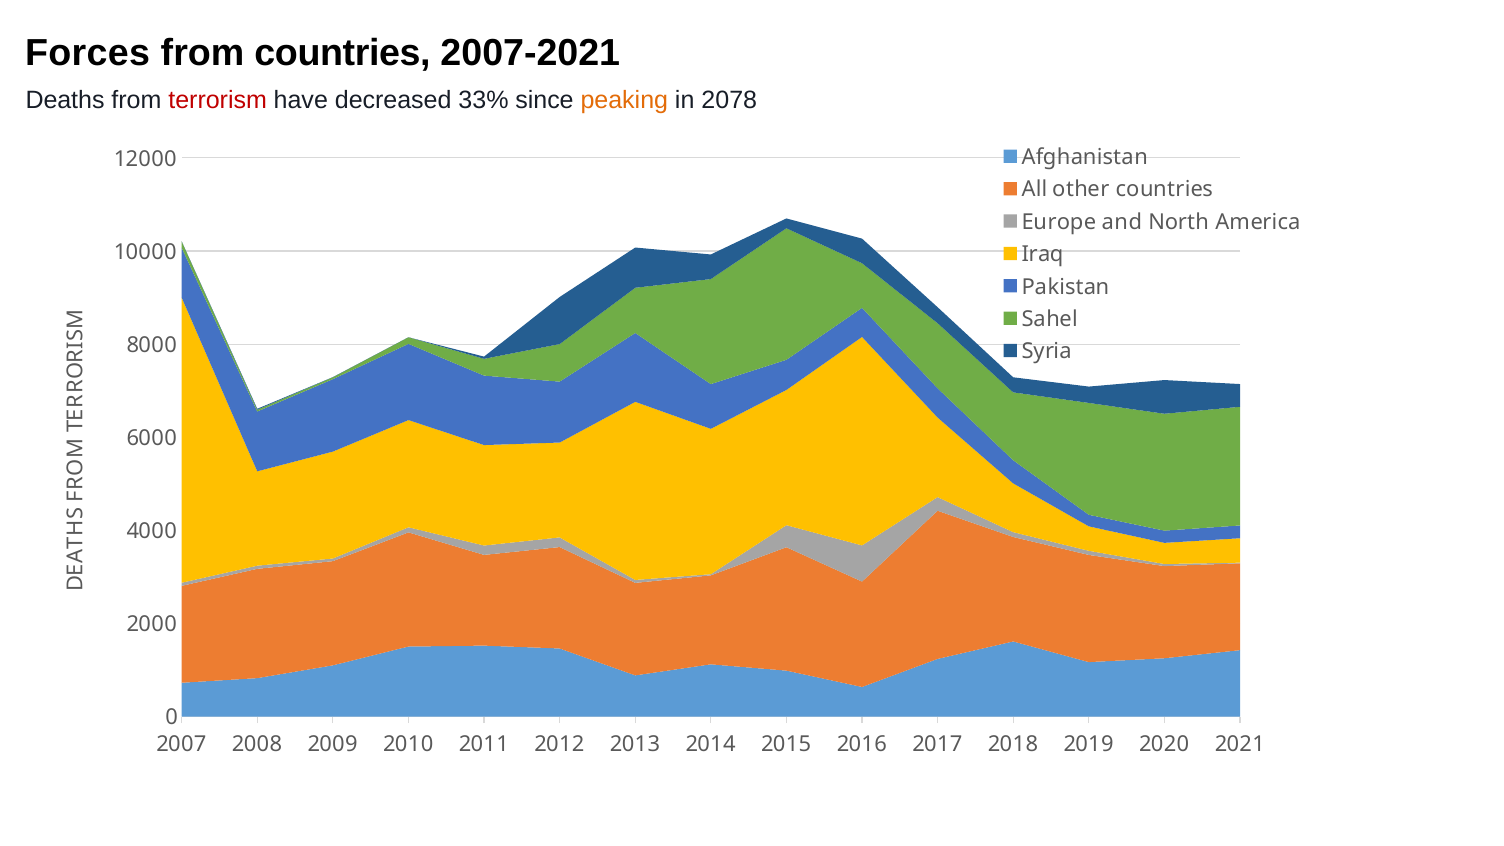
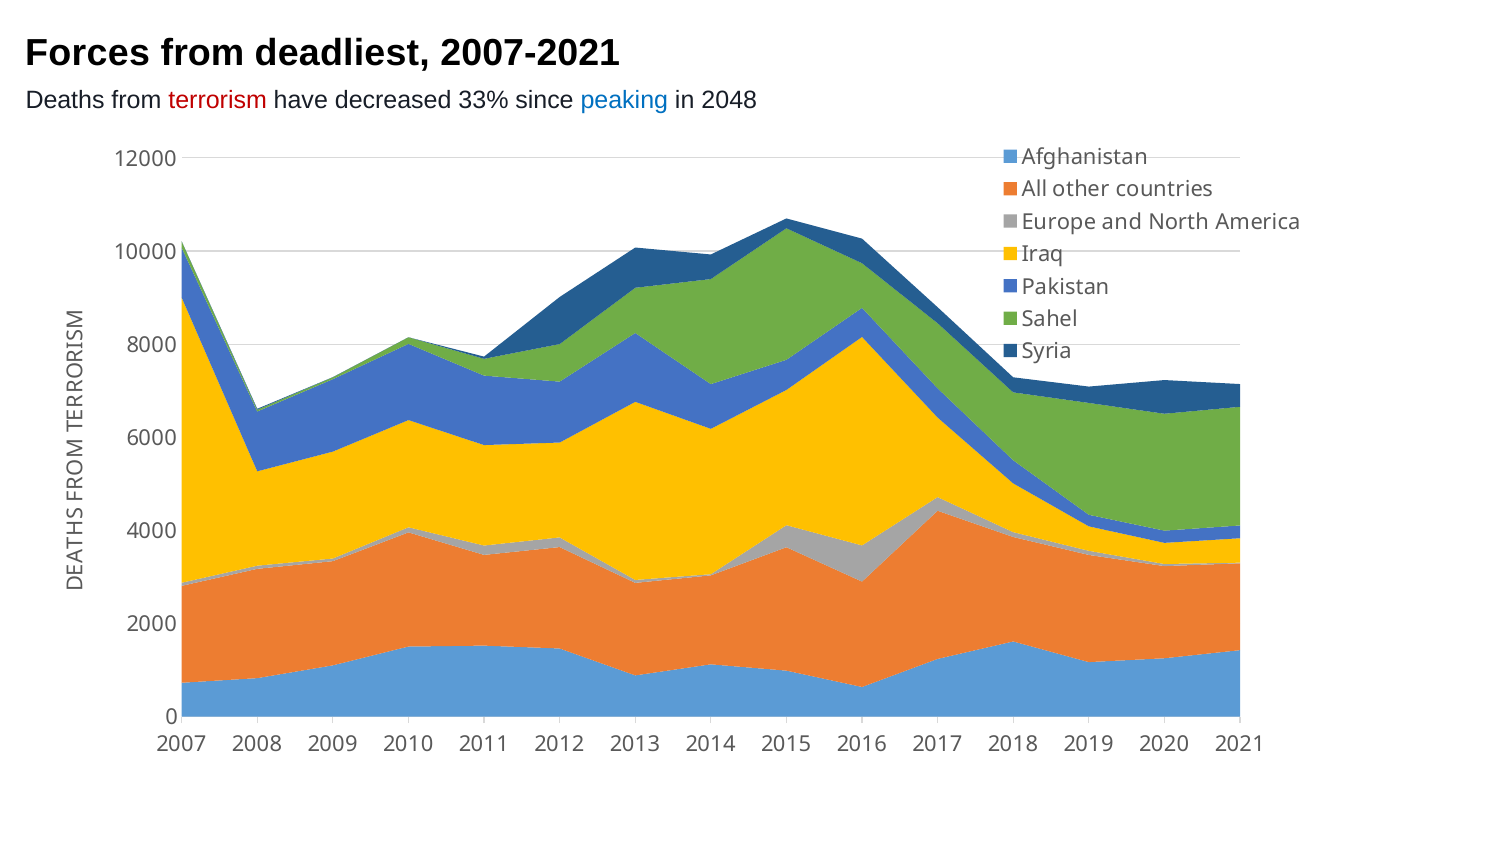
from countries: countries -> deadliest (342, 53)
peaking colour: orange -> blue (624, 100)
2078: 2078 -> 2048 (729, 100)
